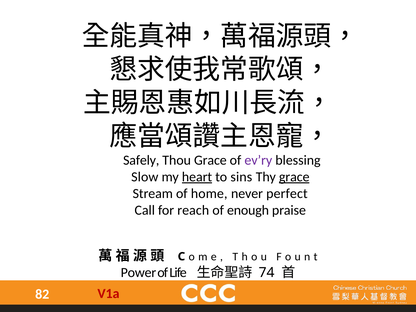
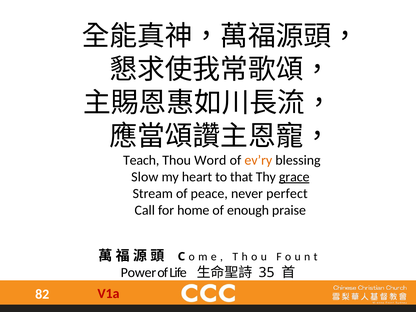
Safely: Safely -> Teach (141, 160)
Thou Grace: Grace -> Word (210, 160)
ev’ry colour: purple -> orange (258, 160)
heart underline: present -> none (197, 177)
sins: sins -> that (241, 177)
home: home -> peace (209, 193)
reach: reach -> home (193, 210)
74: 74 -> 35 (267, 272)
